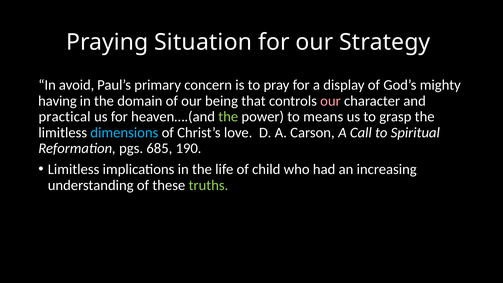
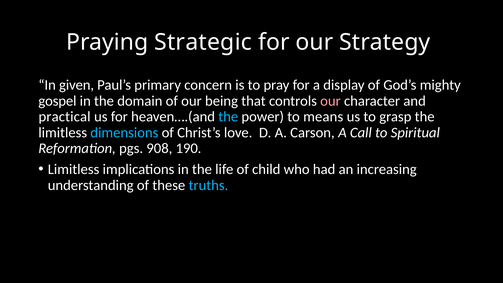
Situation: Situation -> Strategic (203, 42)
avoid: avoid -> given (77, 85)
having: having -> gospel (57, 101)
the colour: light green -> light blue (228, 117)
685: 685 -> 908 (159, 148)
truths colour: light green -> light blue (208, 185)
